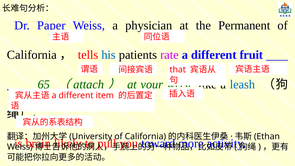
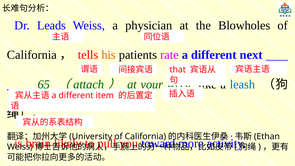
Paper: Paper -> Leads (51, 25)
Permanent: Permanent -> Blowholes (244, 25)
his colour: blue -> orange (109, 55)
fruit: fruit -> next (251, 55)
